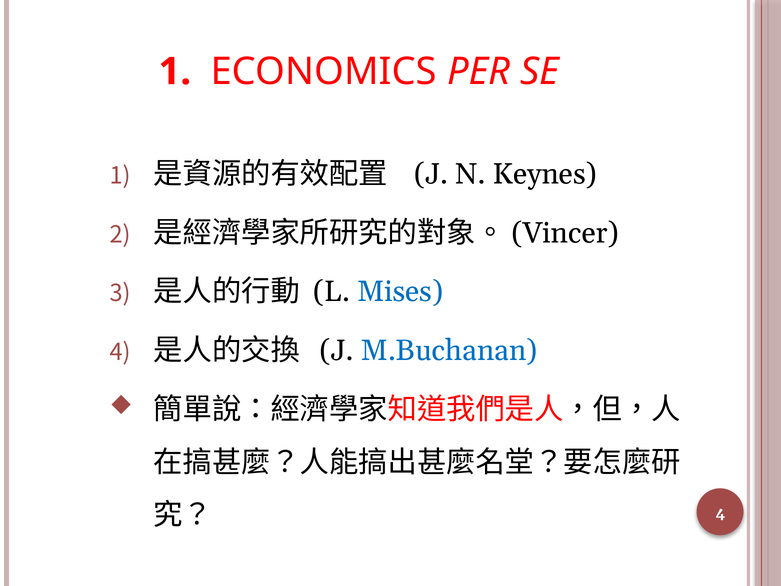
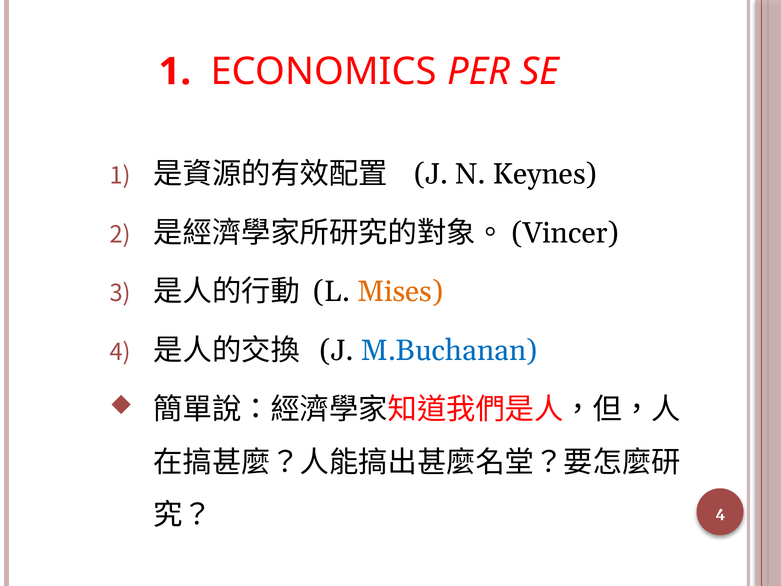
Mises colour: blue -> orange (400, 292)
